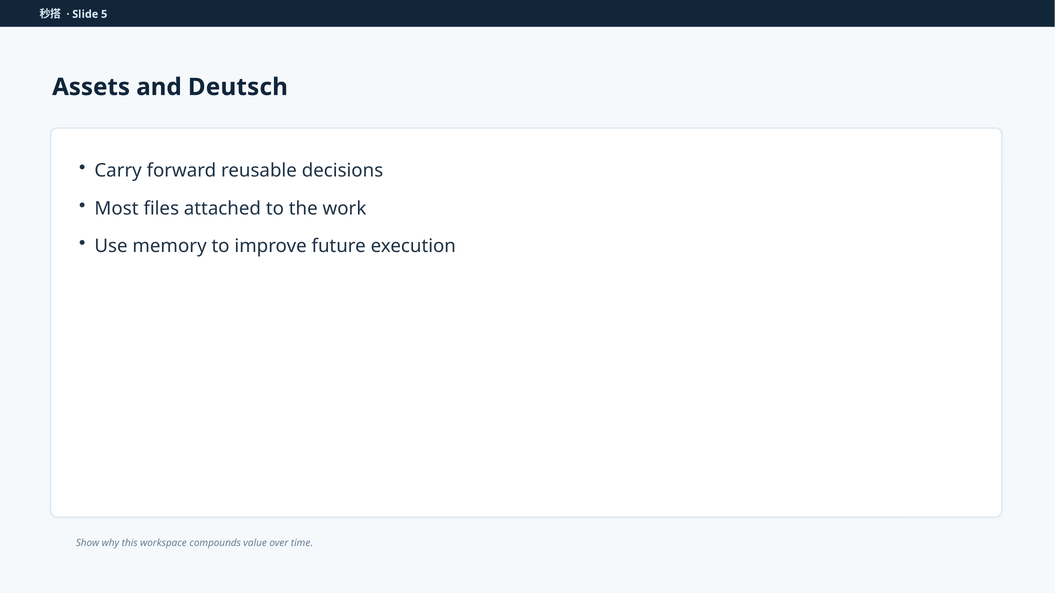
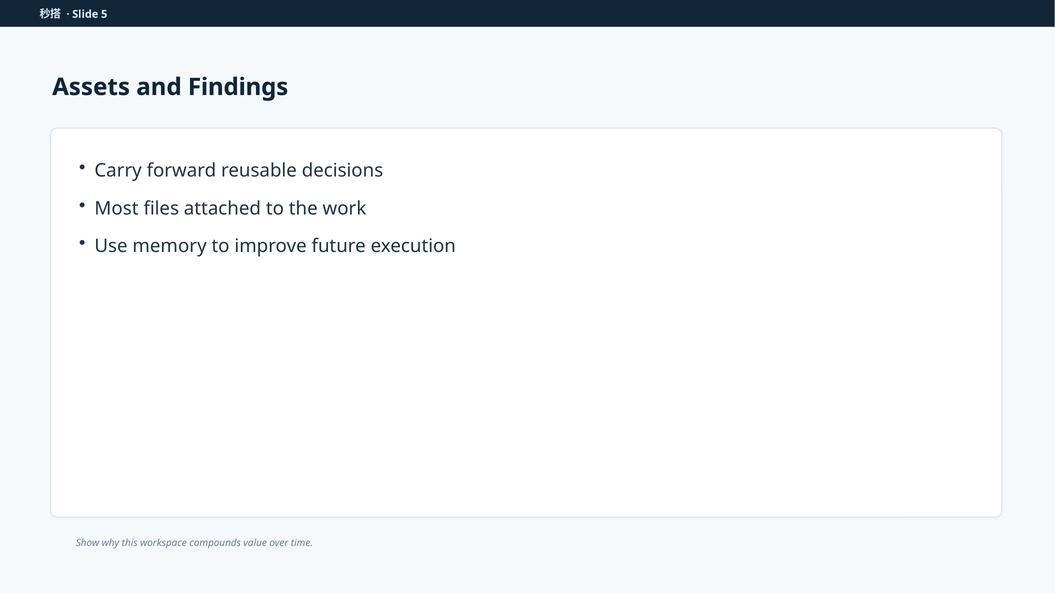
Deutsch: Deutsch -> Findings (238, 87)
